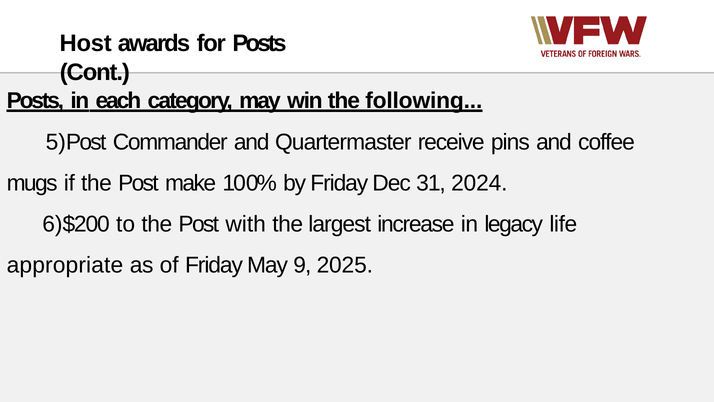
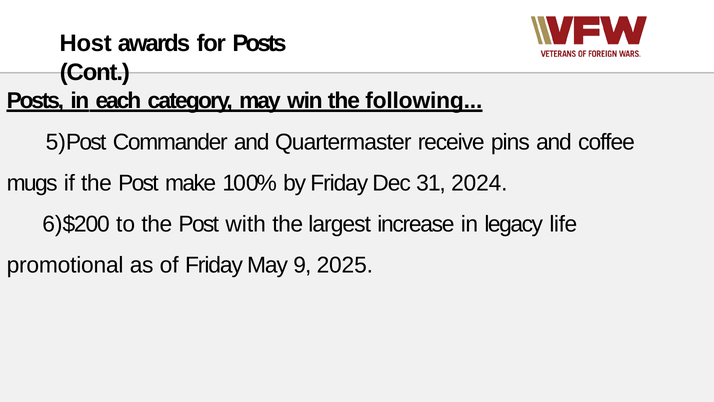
appropriate: appropriate -> promotional (65, 265)
